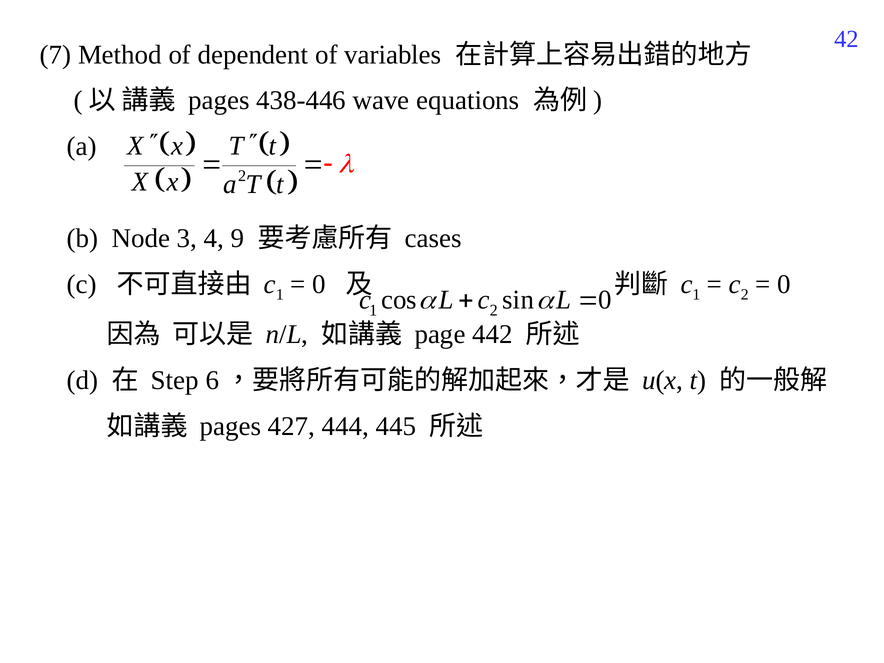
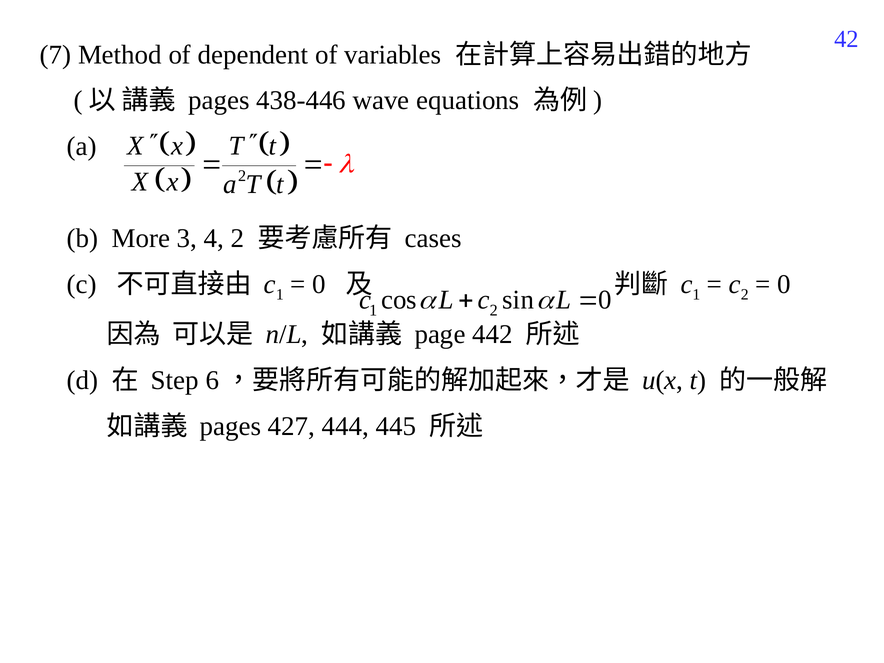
Node: Node -> More (141, 238)
4 9: 9 -> 2 (237, 238)
